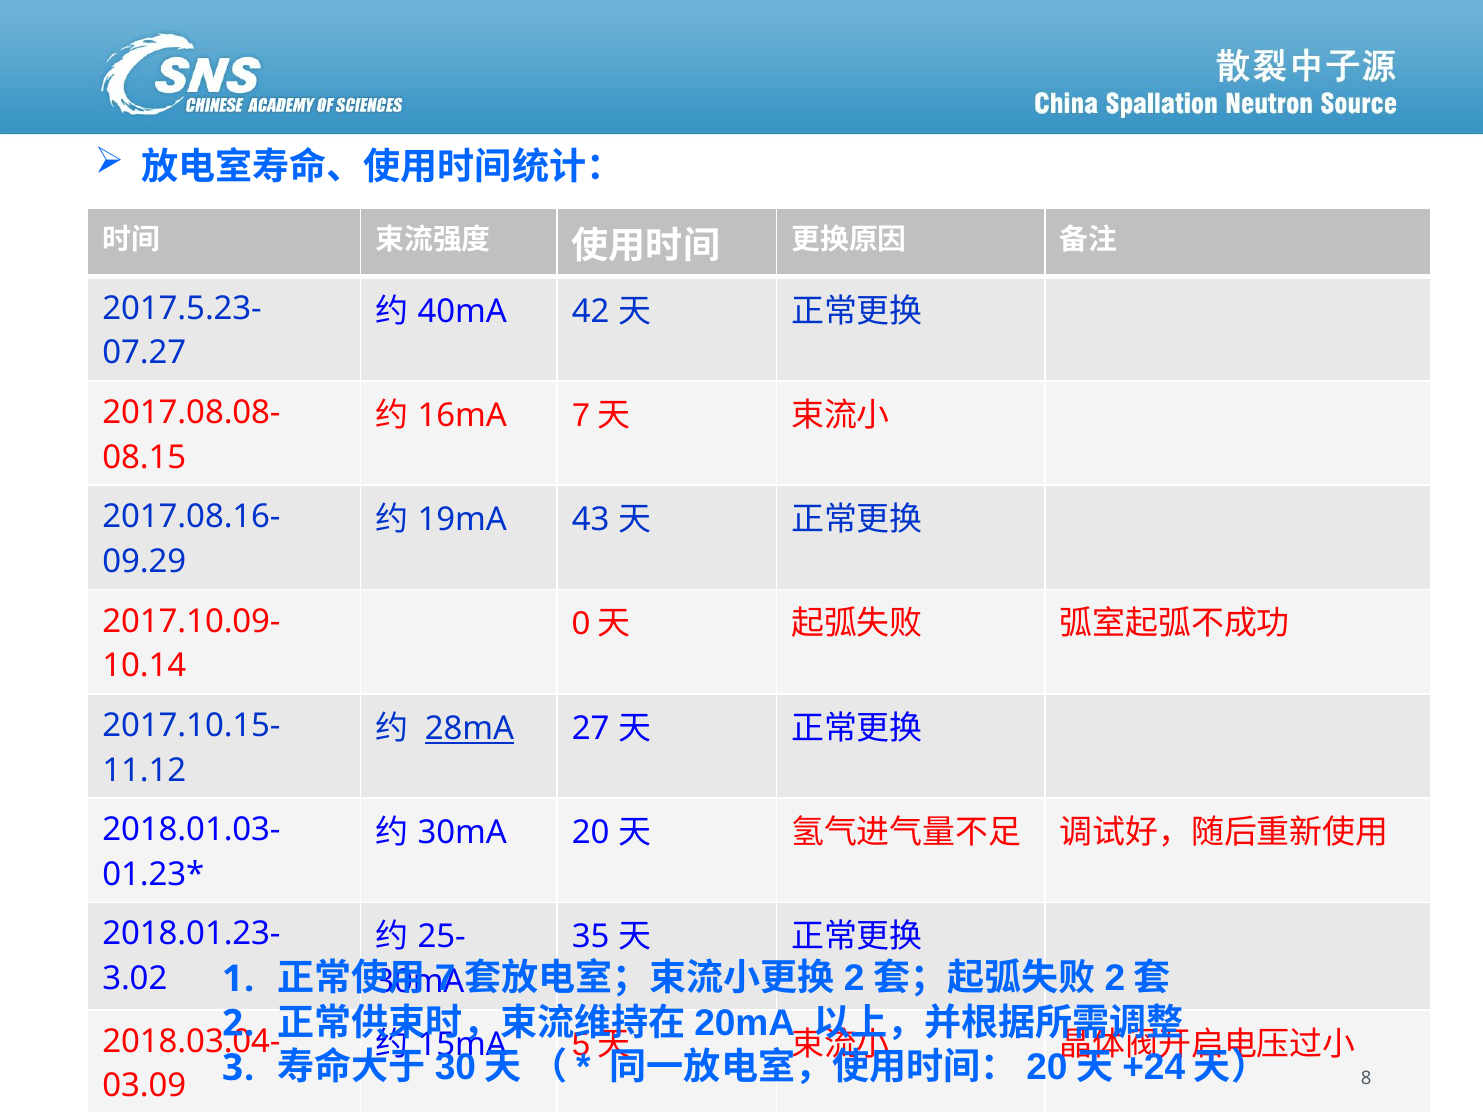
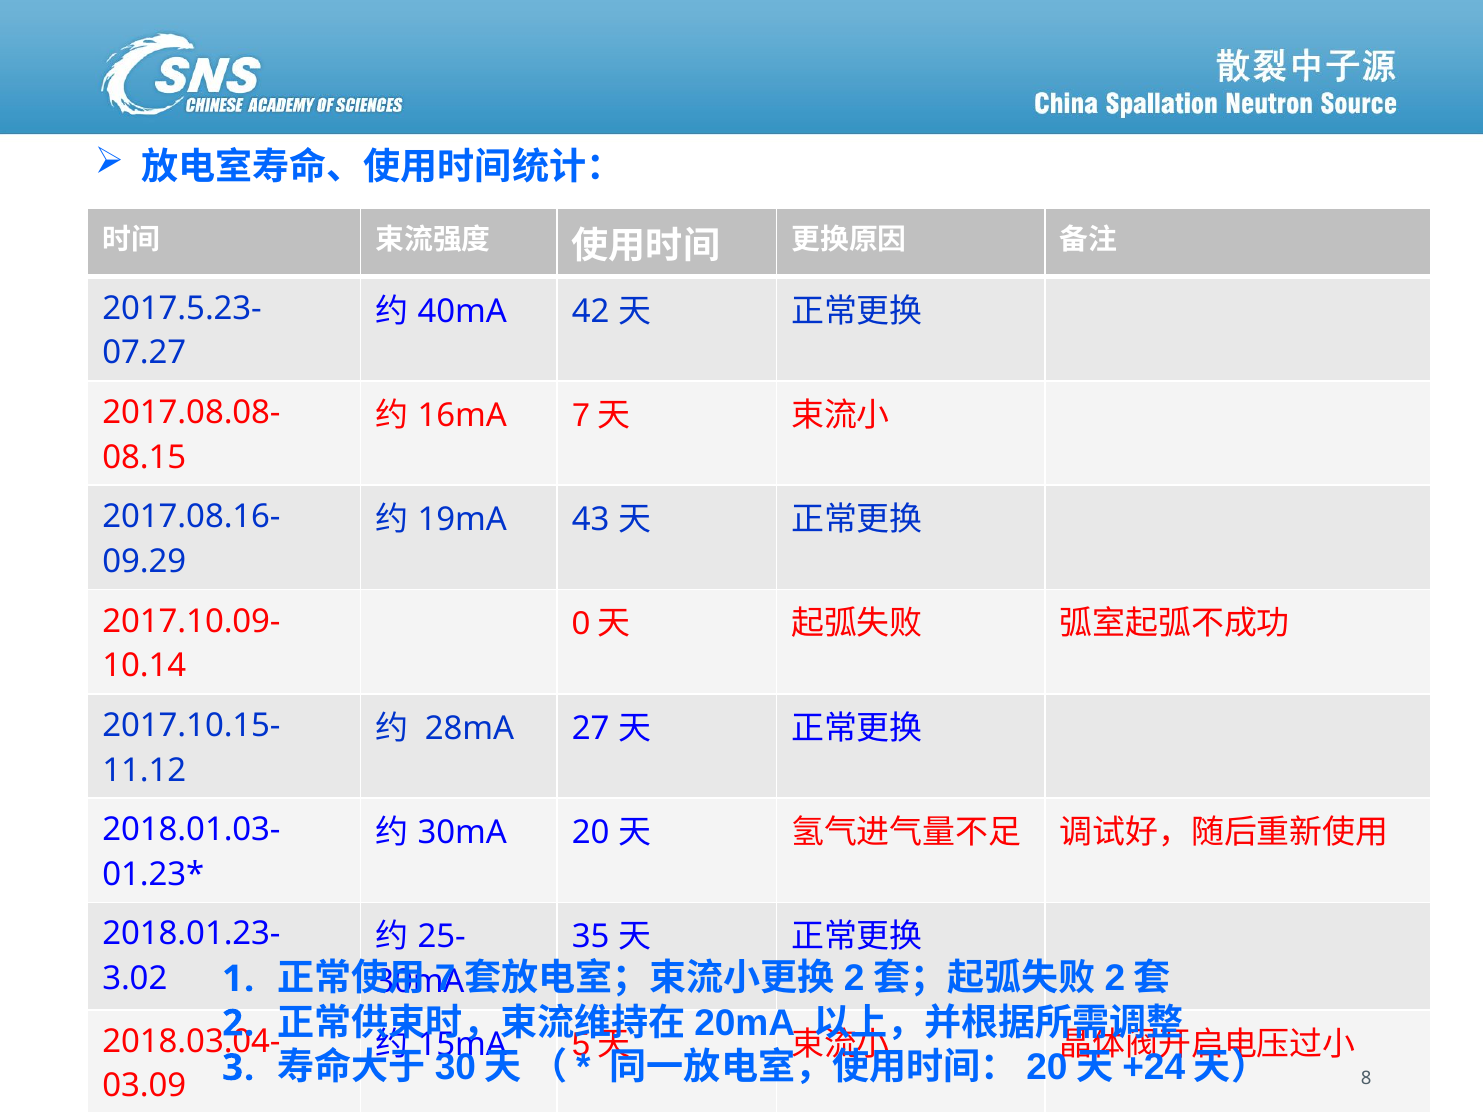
28mA underline: present -> none (469, 729)
